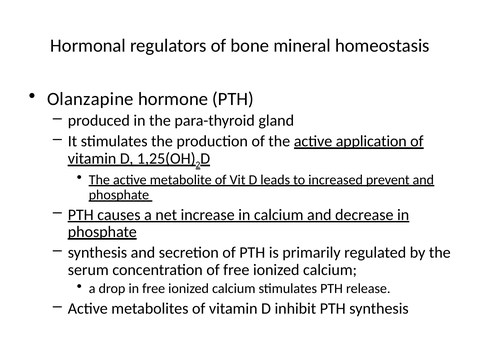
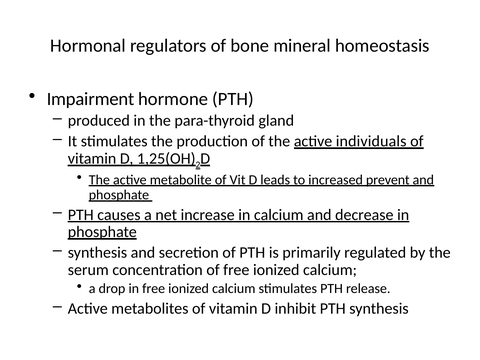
Olanzapine: Olanzapine -> Impairment (91, 99)
application: application -> individuals (371, 141)
